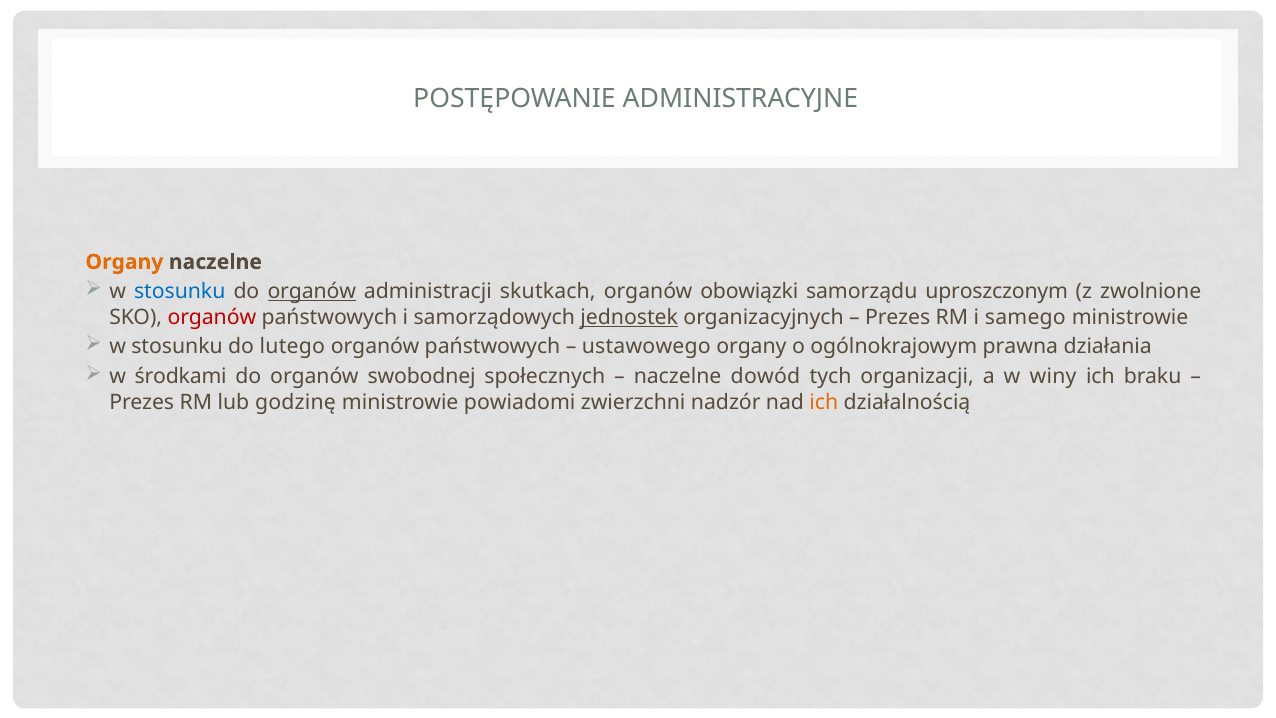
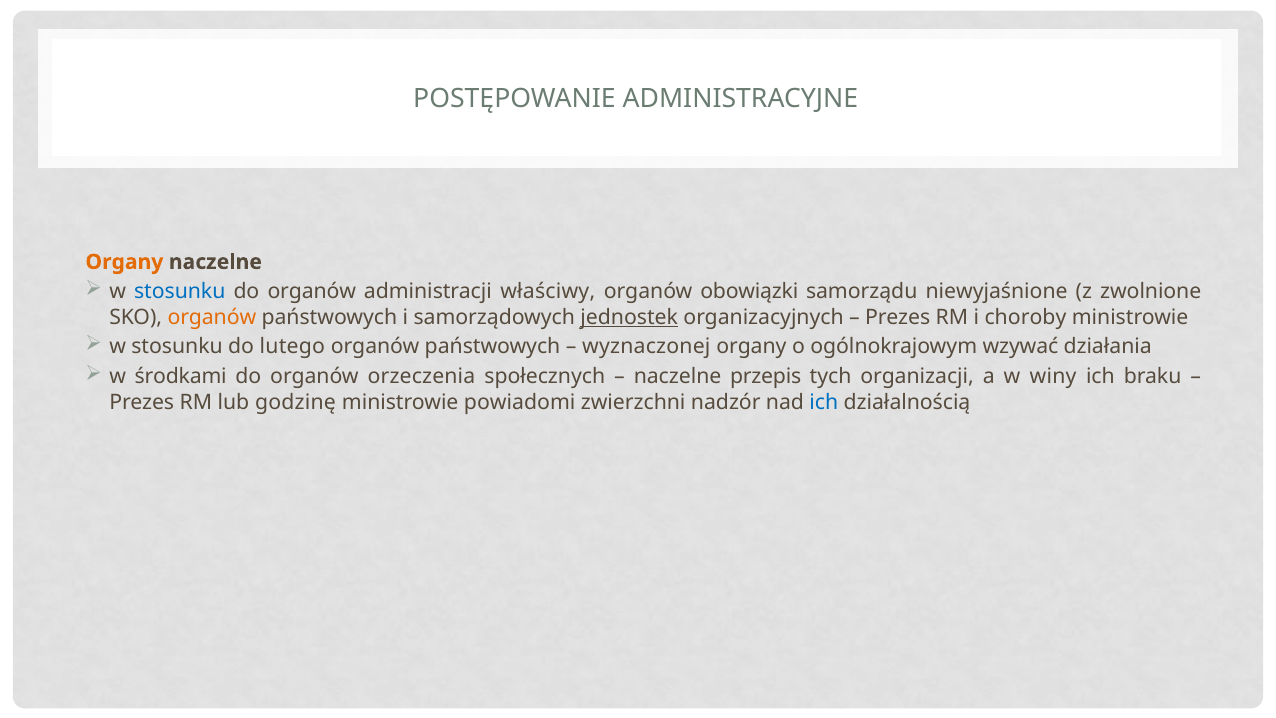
organów underline: present -> none (312, 292)
skutkach: skutkach -> właściwy (548, 292)
uproszczonym: uproszczonym -> niewyjaśnione (997, 292)
organów colour: red -> orange (212, 317)
samego: samego -> choroby (1025, 317)
ustawowego: ustawowego -> wyznaczonej (646, 347)
prawna: prawna -> wzywać (1020, 347)
swobodnej: swobodnej -> orzeczenia (421, 377)
dowód: dowód -> przepis (766, 377)
ich colour: orange -> blue (824, 402)
